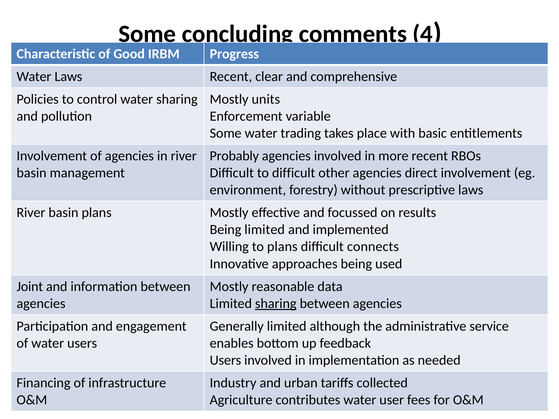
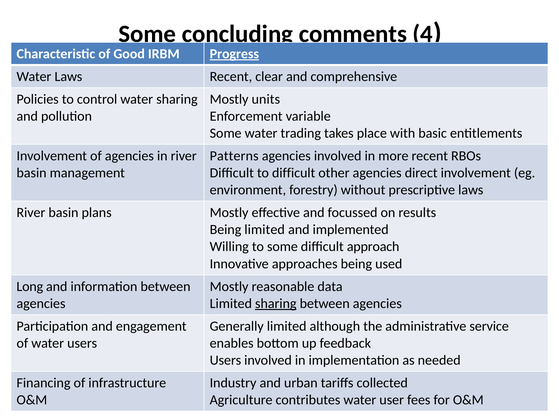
Progress underline: none -> present (234, 54)
Probably: Probably -> Patterns (234, 156)
to plans: plans -> some (282, 247)
connects: connects -> approach (373, 247)
Joint: Joint -> Long (30, 287)
